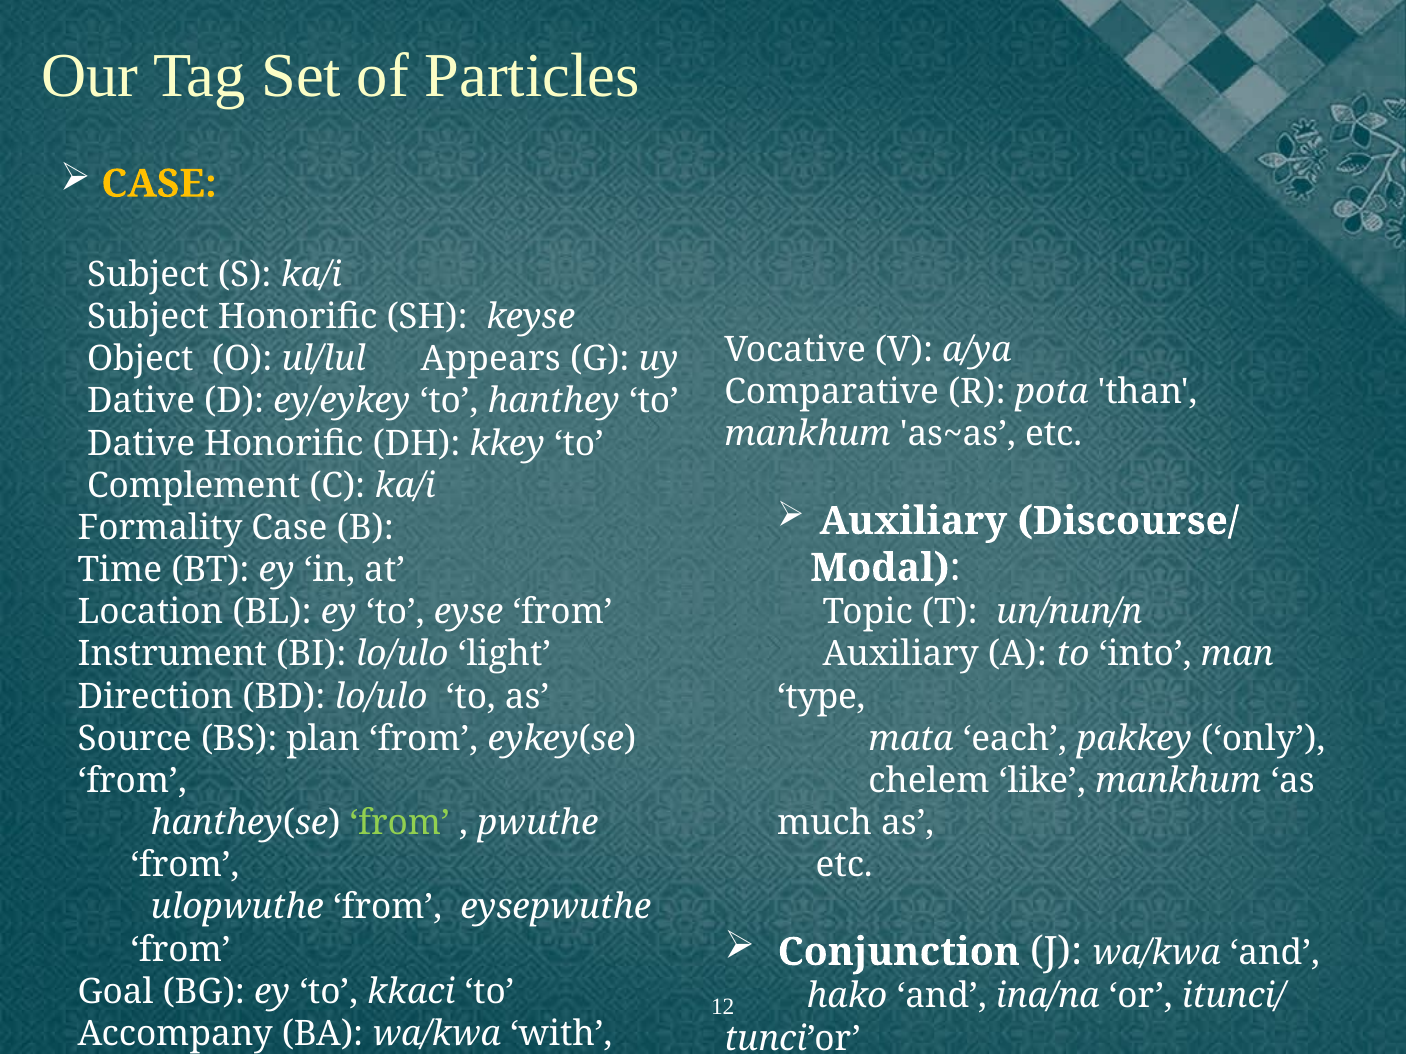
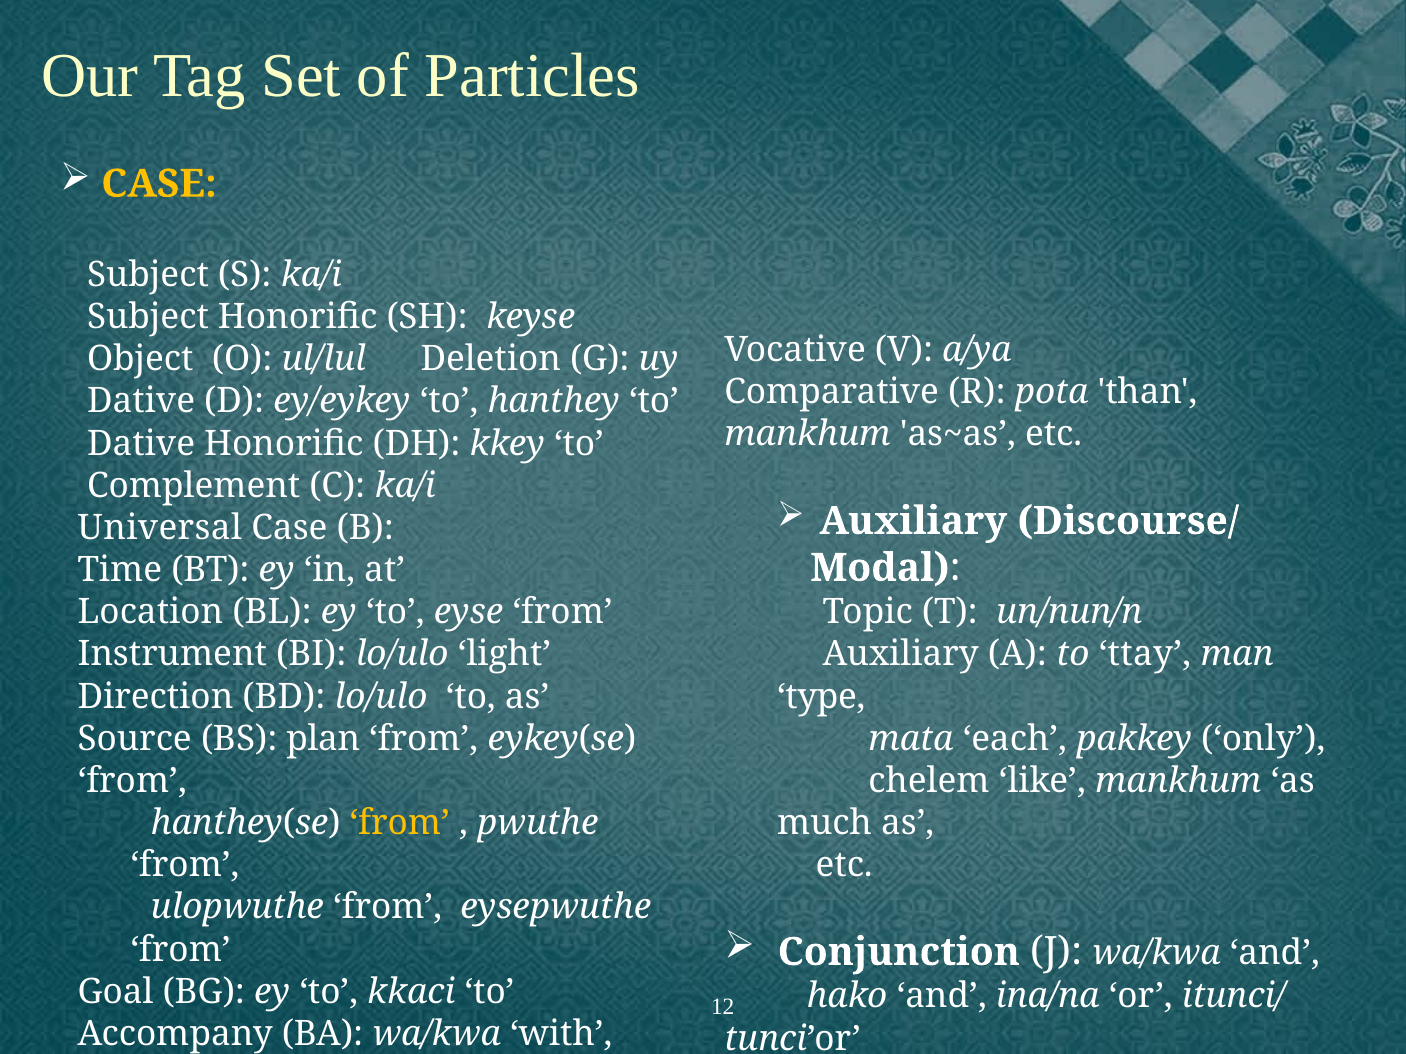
Appears: Appears -> Deletion (491, 359)
Formality: Formality -> Universal (160, 528)
into: into -> ttay (1145, 655)
from colour: light green -> yellow (400, 823)
